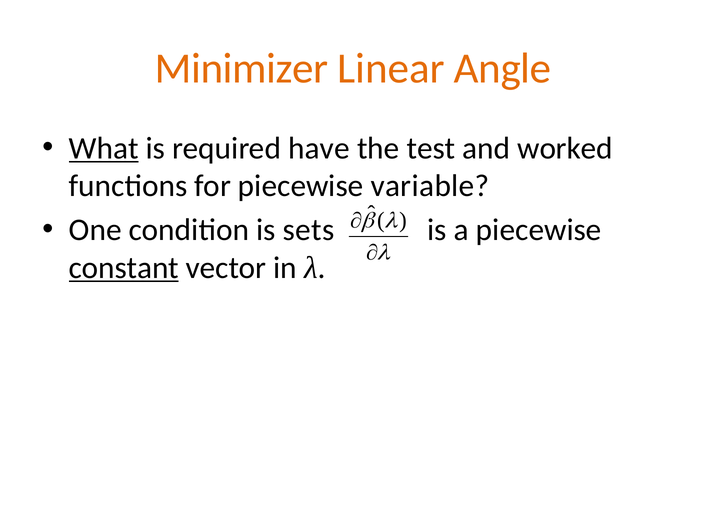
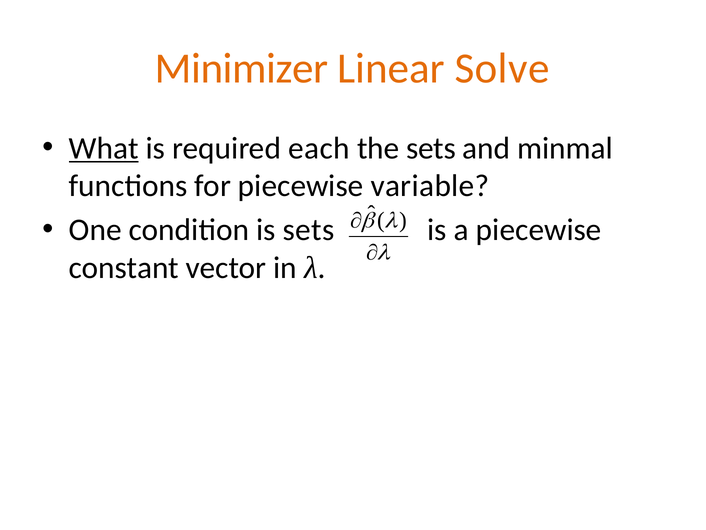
Angle: Angle -> Solve (502, 68)
have: have -> each (319, 148)
the test: test -> sets (431, 148)
worked: worked -> minmal (565, 148)
constant underline: present -> none (124, 267)
